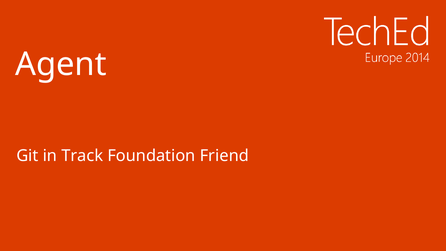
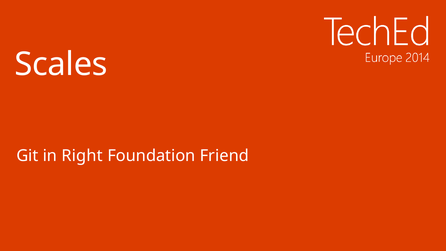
Agent: Agent -> Scales (61, 64)
Track: Track -> Right (82, 156)
